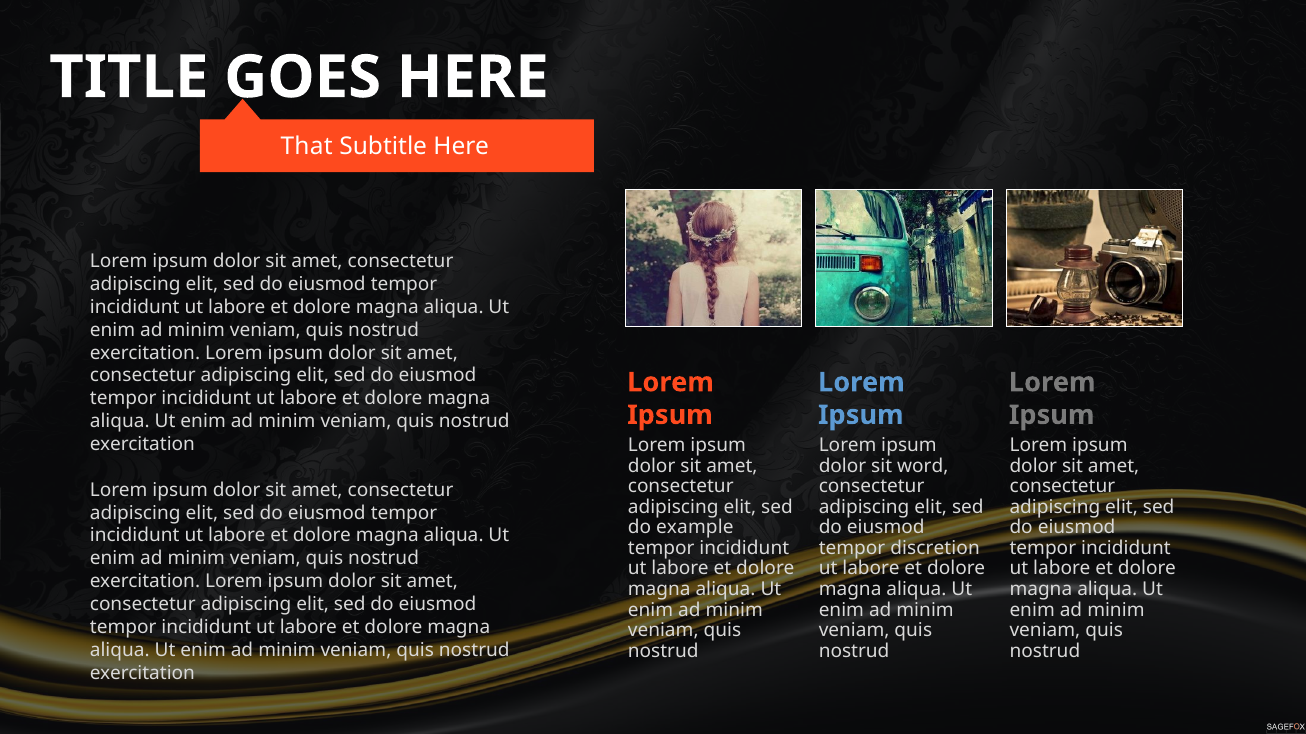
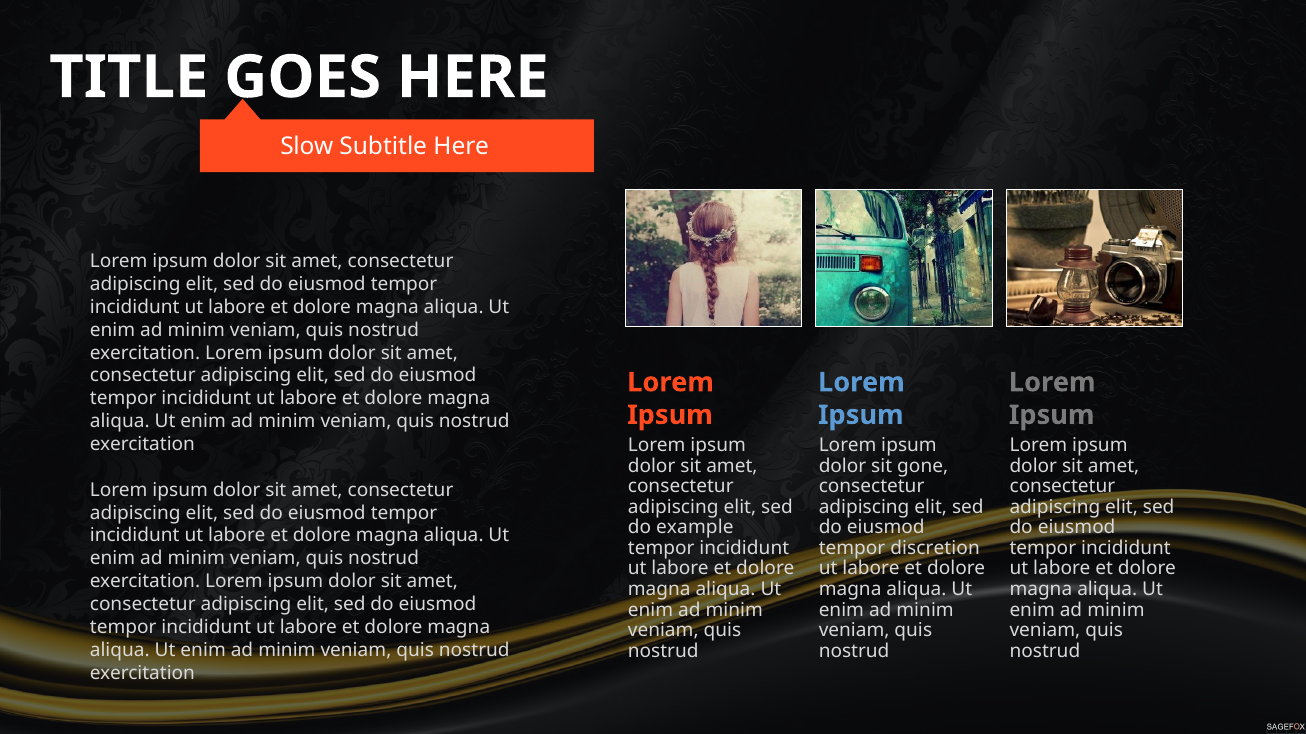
That: That -> Slow (307, 146)
word: word -> gone (923, 466)
